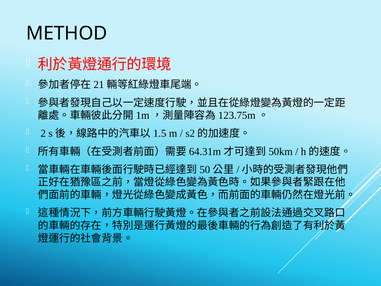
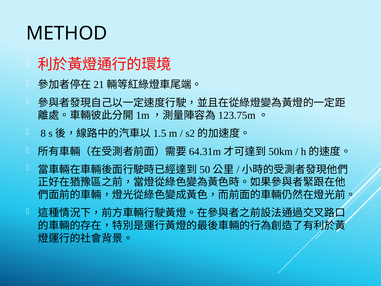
2: 2 -> 8 (43, 133)
